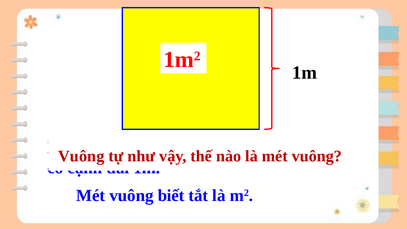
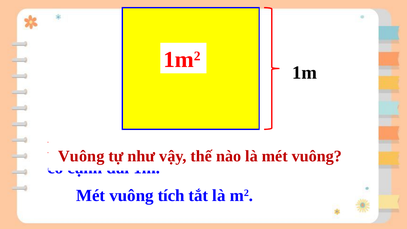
vuông biết: biết -> tích (171, 196)
